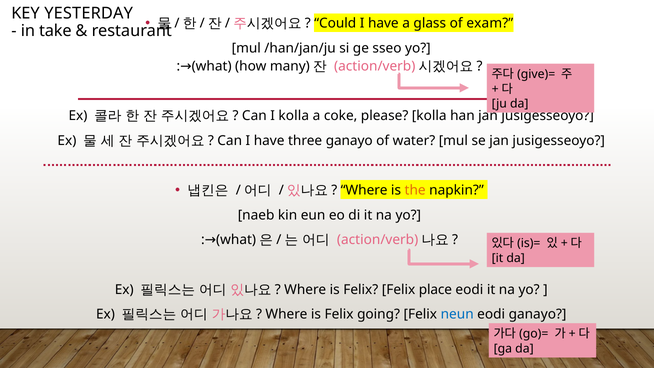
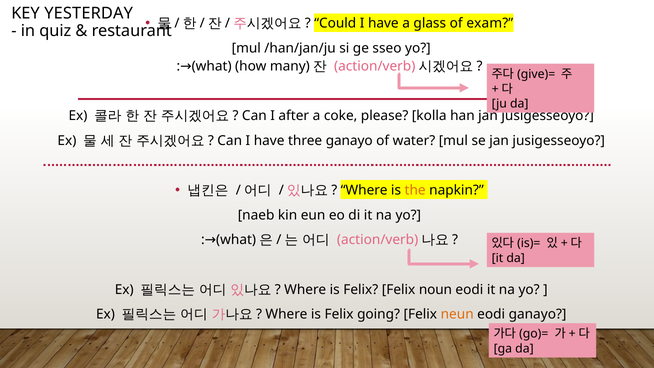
take: take -> quiz (55, 31)
I kolla: kolla -> after (294, 116)
place: place -> noun (435, 289)
neun colour: blue -> orange (457, 314)
